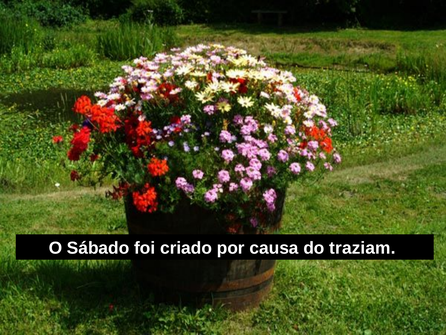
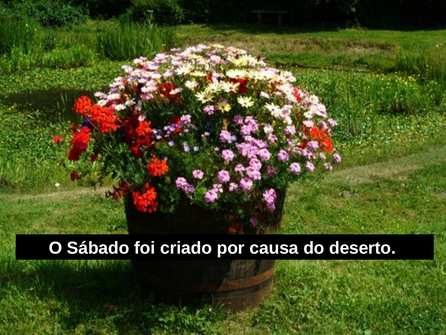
traziam: traziam -> deserto (363, 248)
